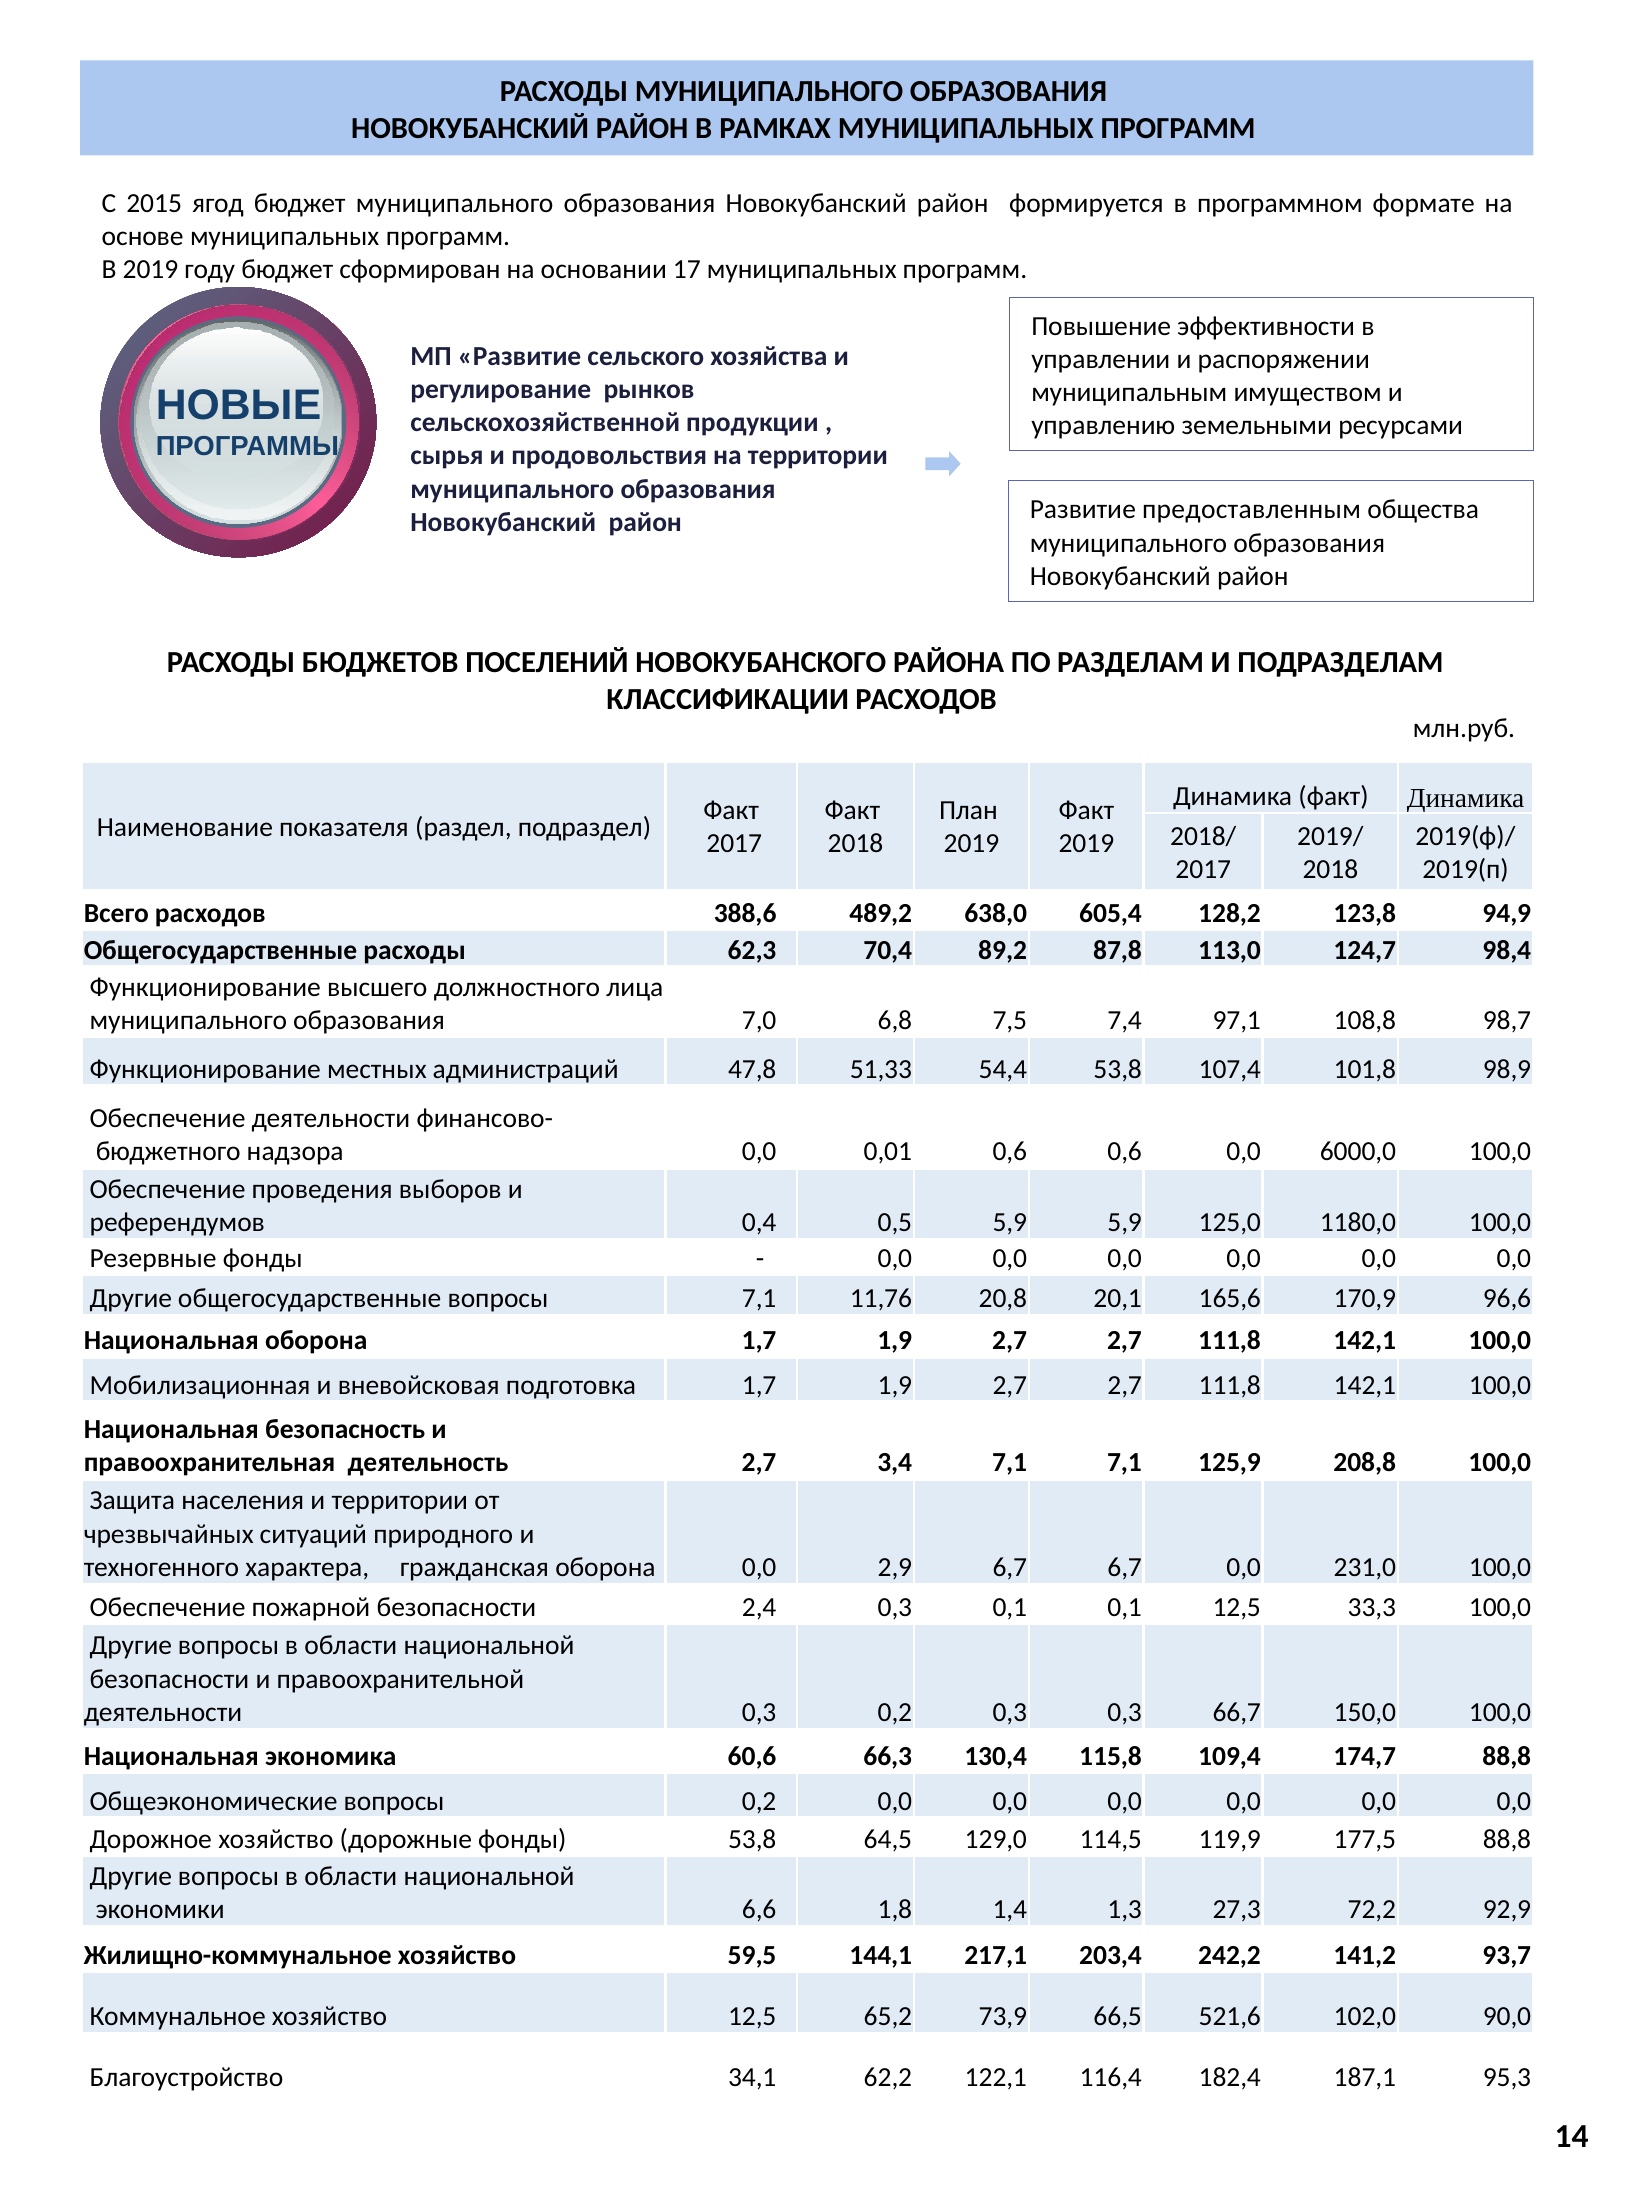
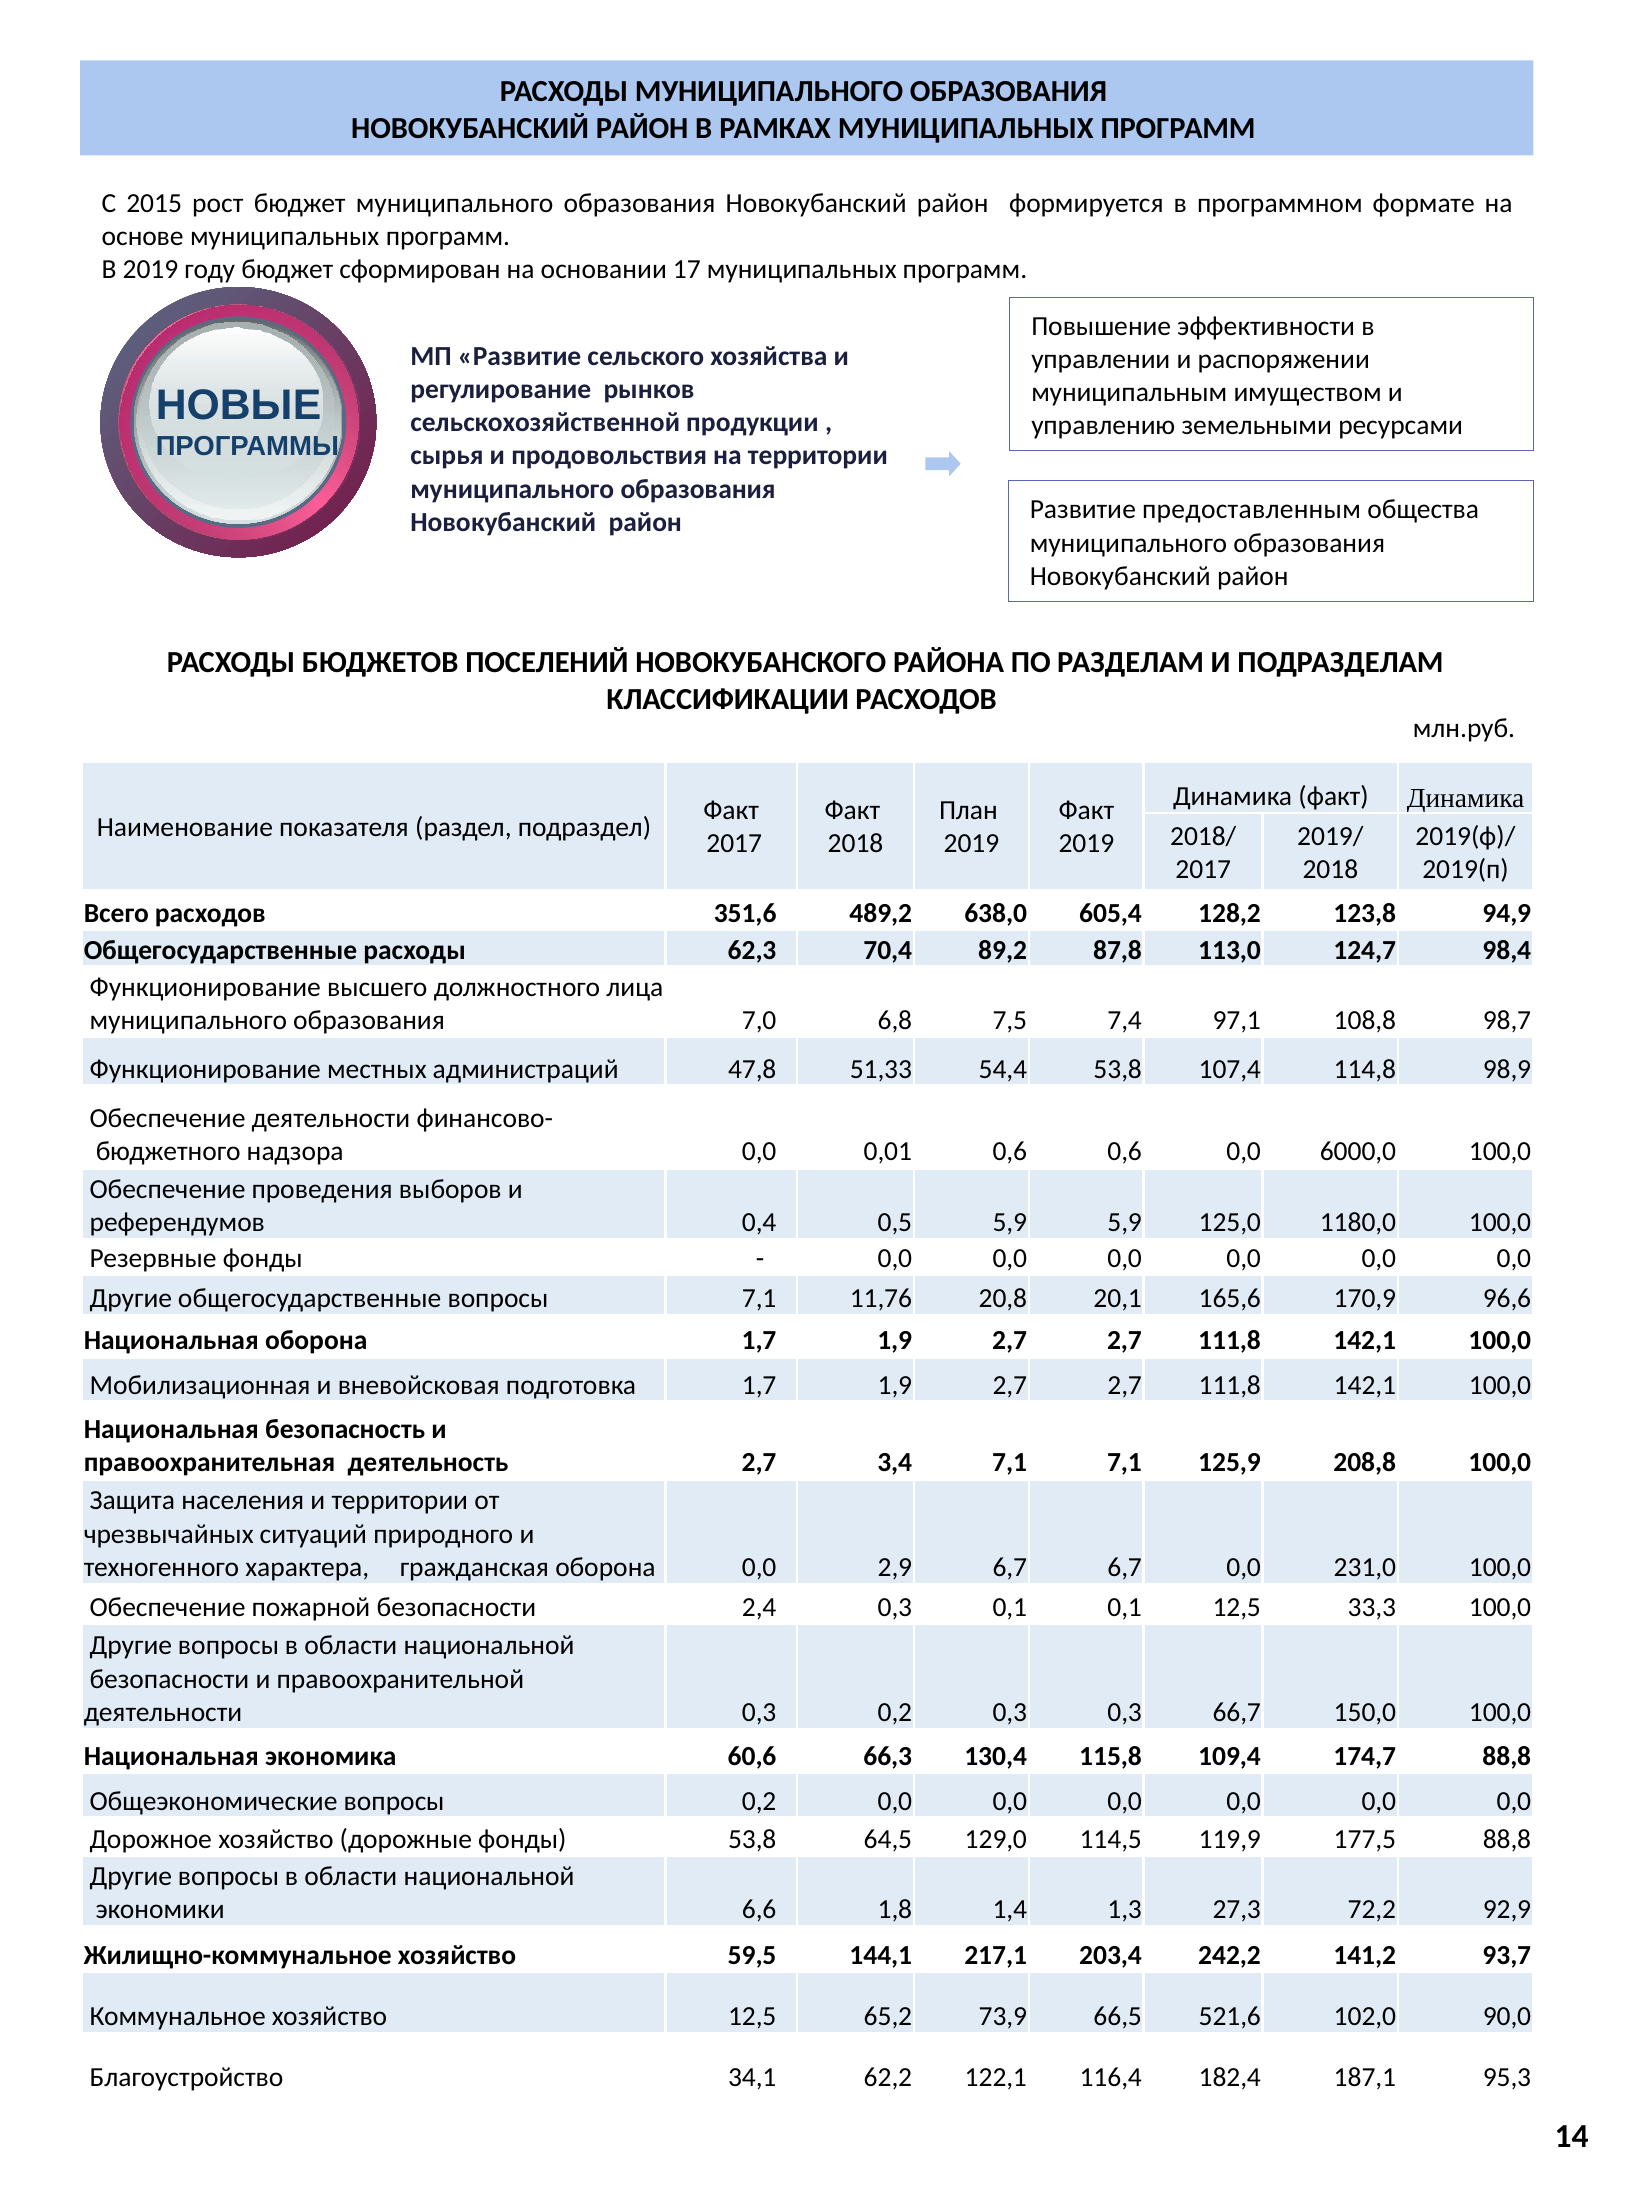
ягод: ягод -> рост (218, 204)
388,6: 388,6 -> 351,6 (745, 913)
101,8: 101,8 -> 114,8 (1365, 1069)
